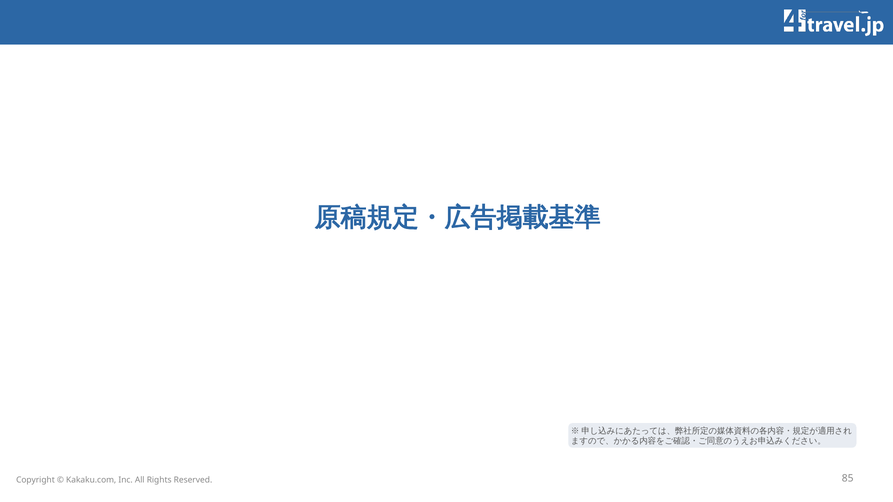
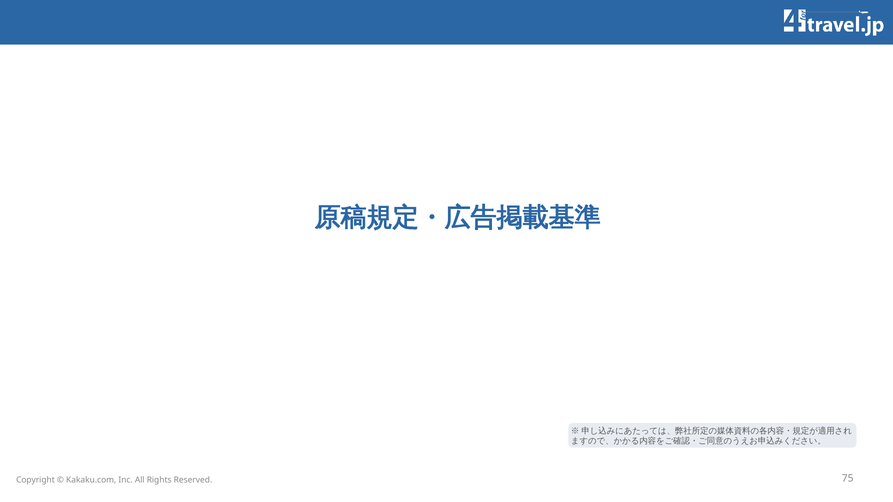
85: 85 -> 75 (848, 479)
